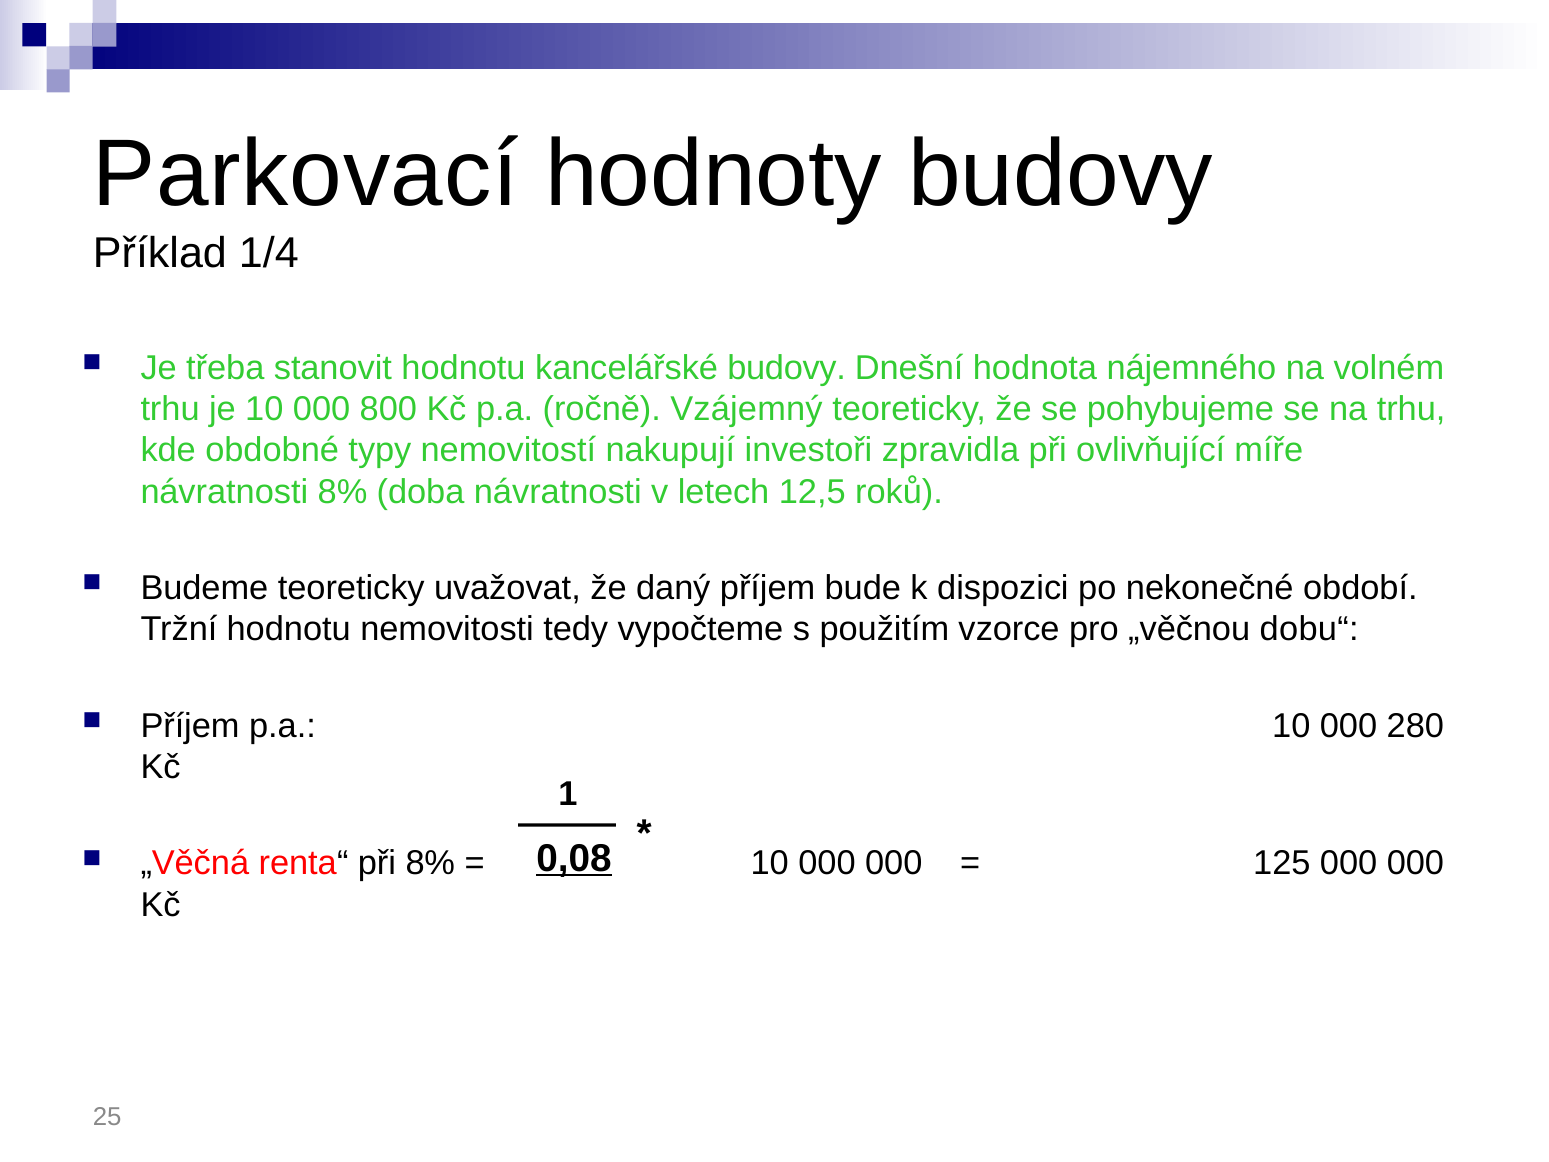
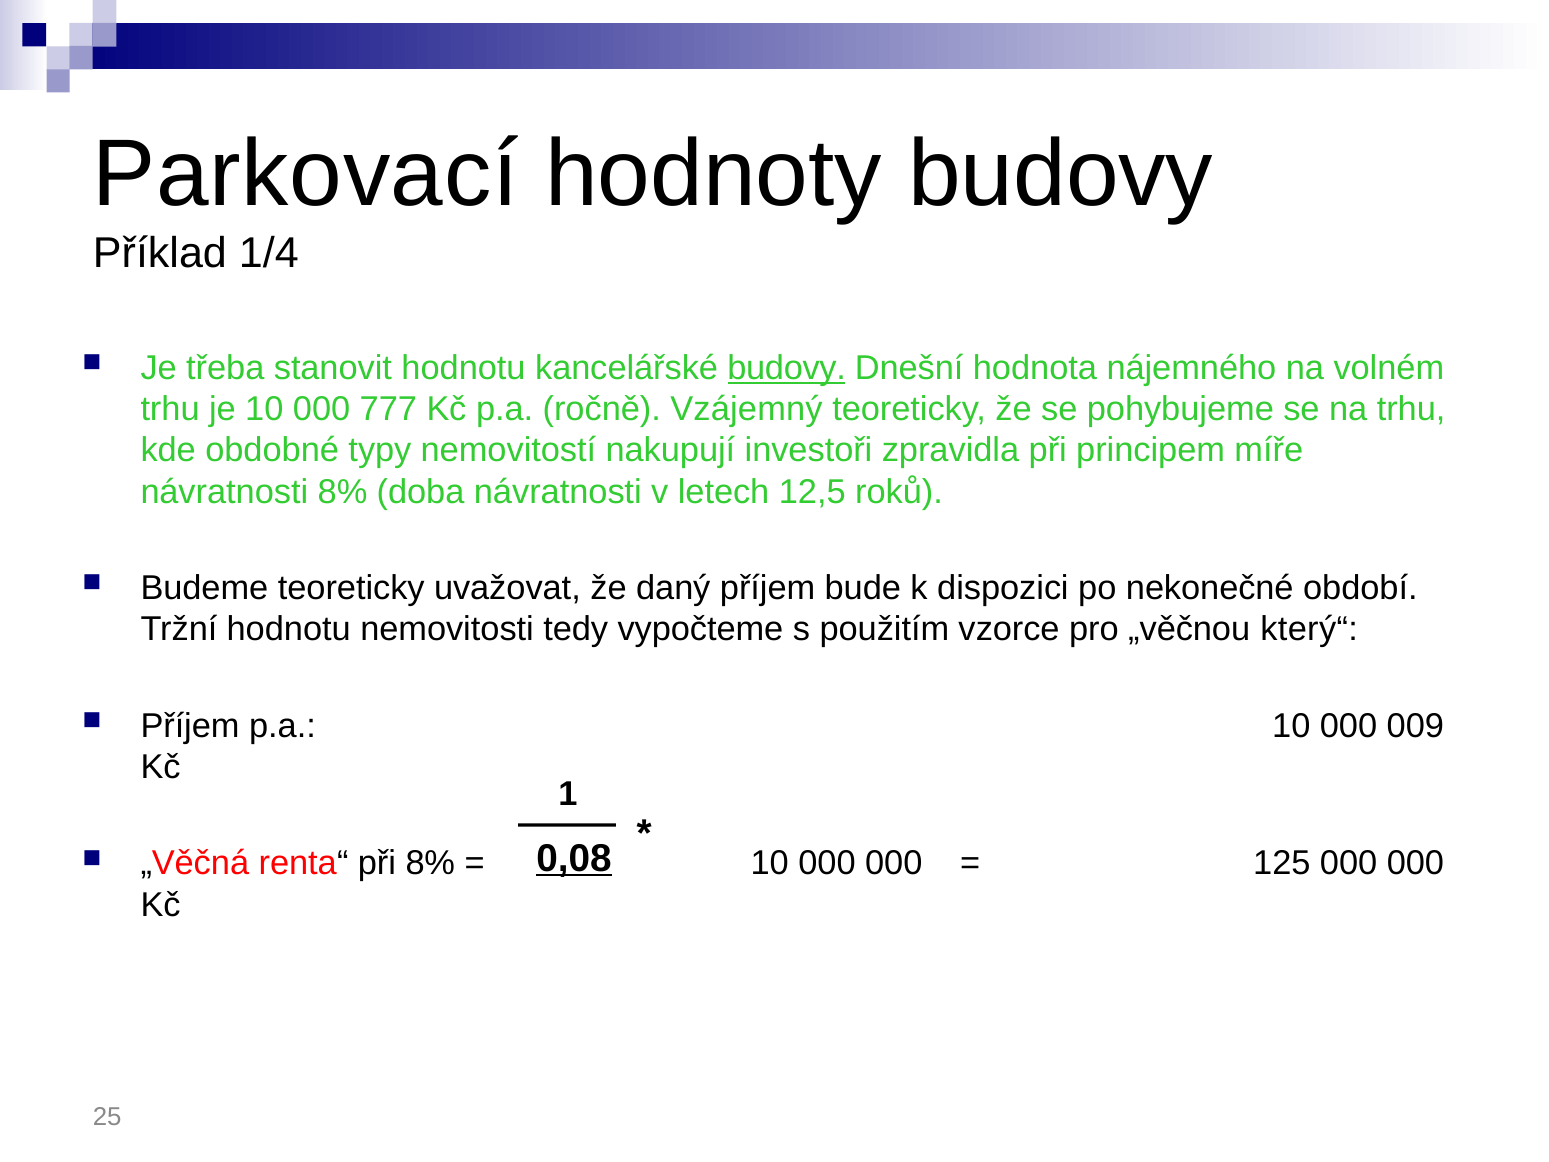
budovy underline: none -> present (787, 368)
800: 800 -> 777 (388, 409)
ovlivňující: ovlivňující -> principem (1151, 450)
dobu“: dobu“ -> který“ (1309, 629)
280: 280 -> 009 (1415, 726)
